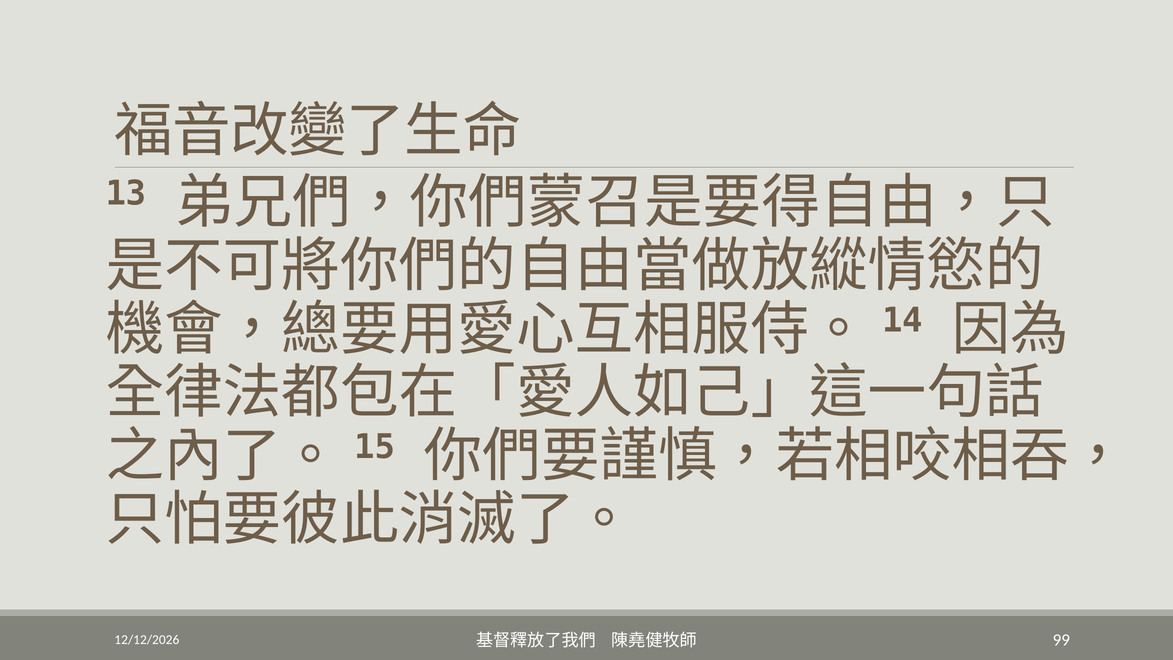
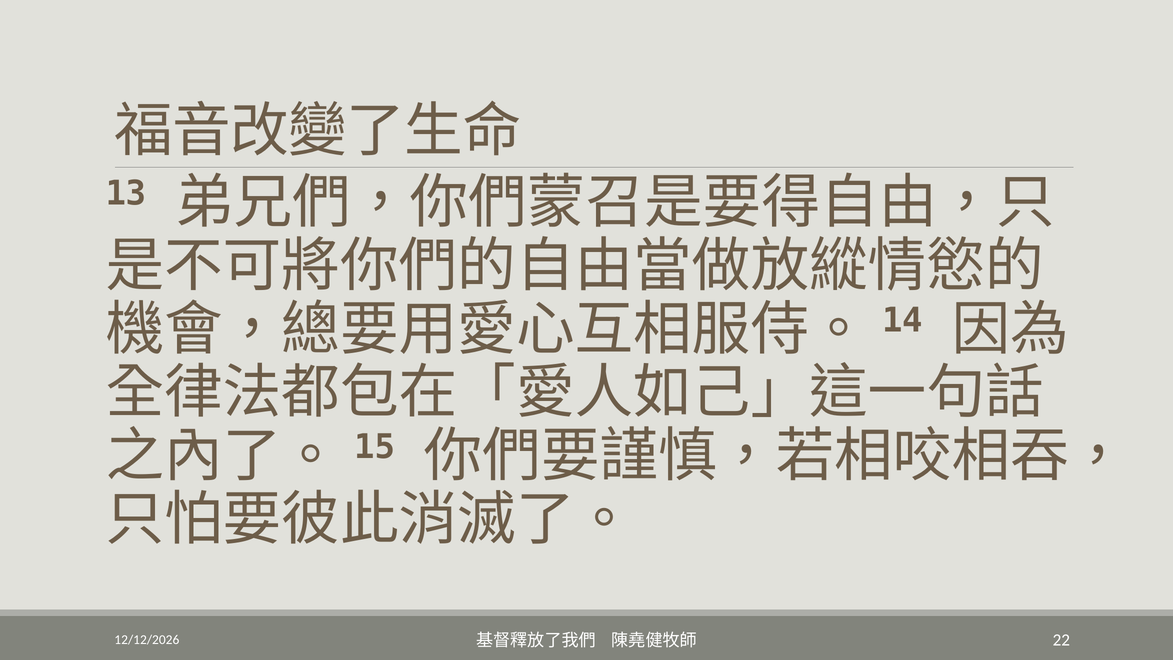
99: 99 -> 22 (1061, 640)
